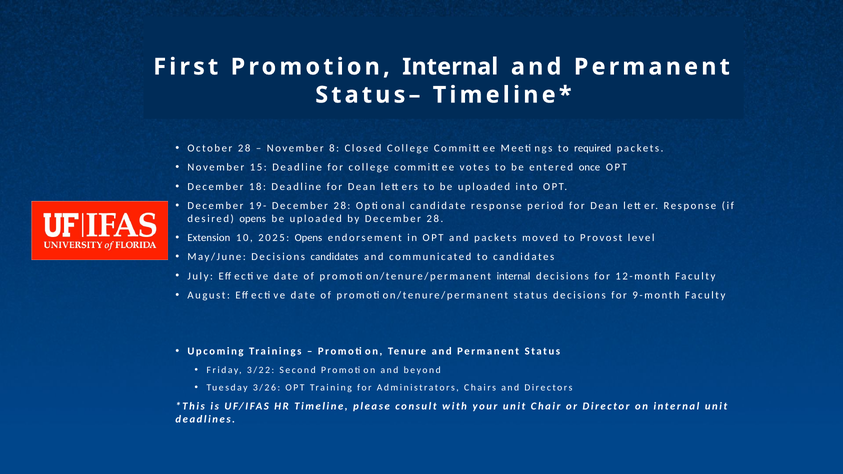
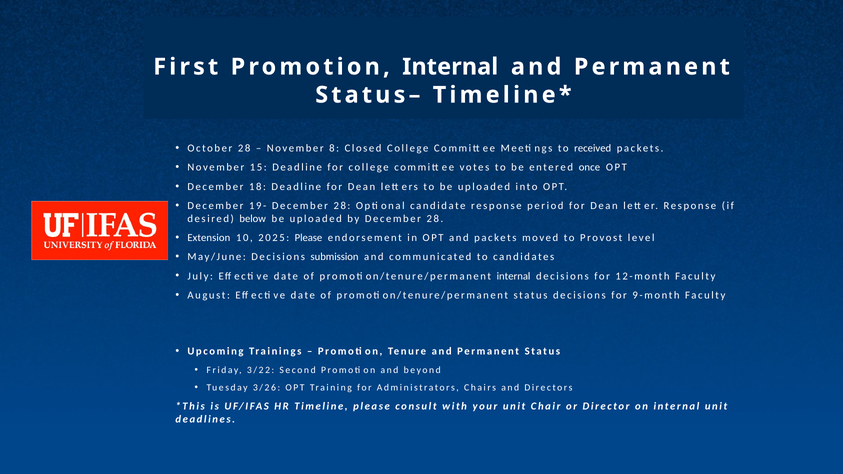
required: required -> received (593, 148)
desired opens: opens -> below (253, 219)
2025 Opens: Opens -> Please (308, 238)
Decisions candidates: candidates -> submission (335, 257)
